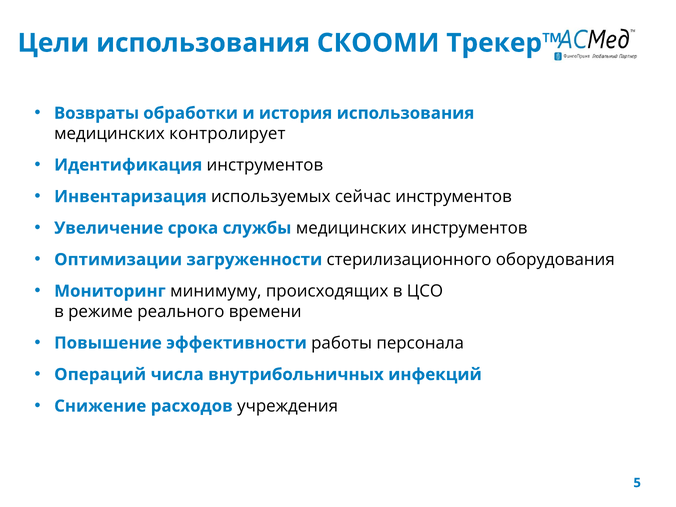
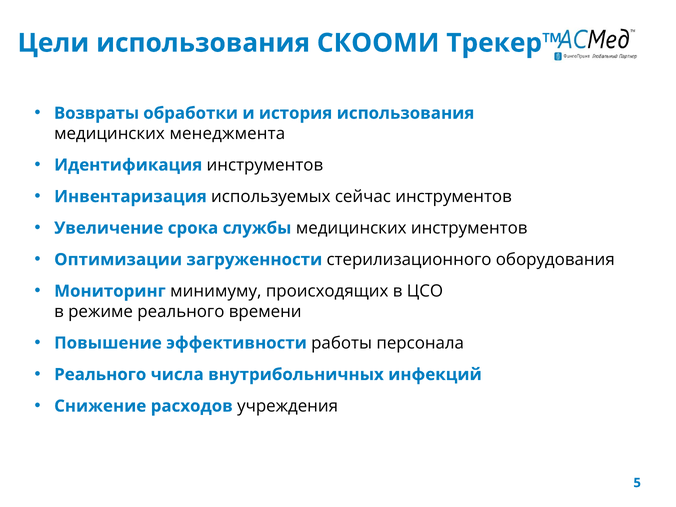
контролирует: контролирует -> менеджмента (227, 133)
Операций: Операций -> Реального (100, 375)
